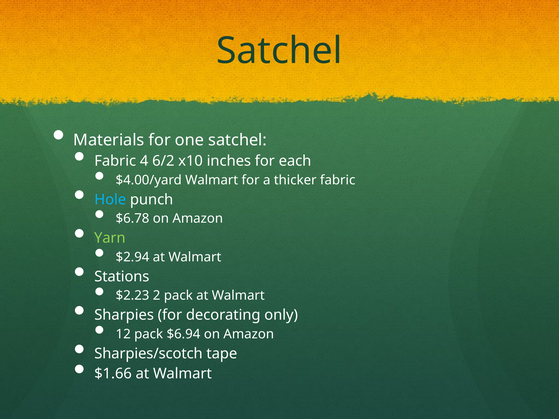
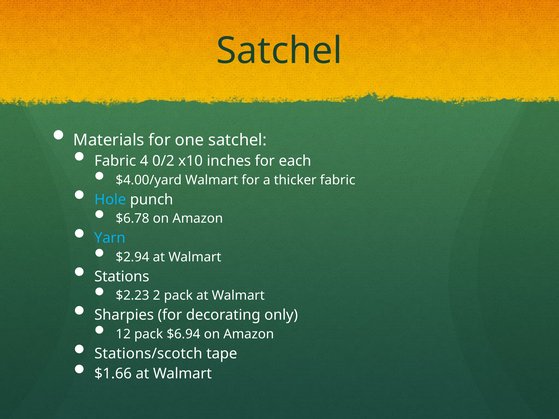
6/2: 6/2 -> 0/2 (163, 161)
Yarn colour: light green -> light blue (110, 238)
Sharpies/scotch: Sharpies/scotch -> Stations/scotch (148, 354)
